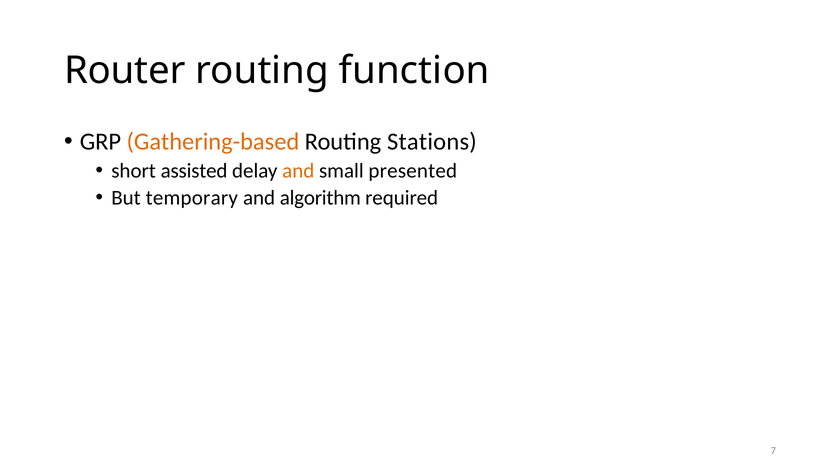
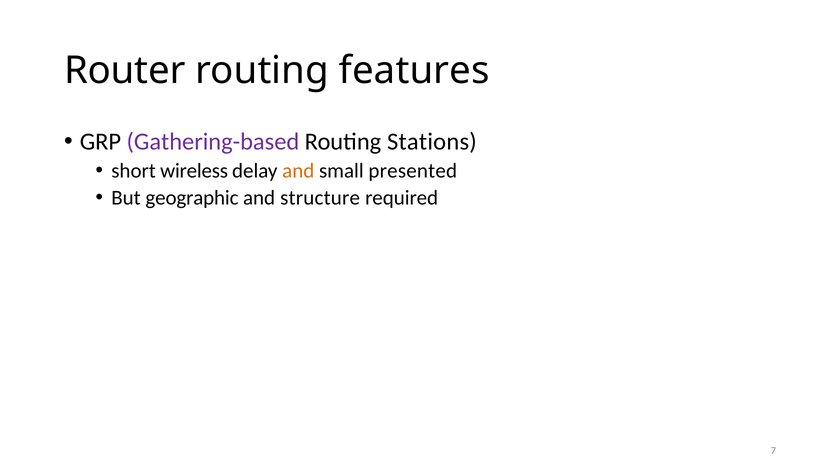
function: function -> features (414, 71)
Gathering-based colour: orange -> purple (213, 142)
assisted: assisted -> wireless (194, 171)
temporary: temporary -> geographic (192, 198)
algorithm: algorithm -> structure (320, 198)
